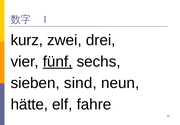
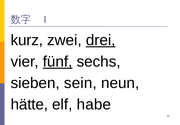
drei underline: none -> present (101, 40)
sind: sind -> sein (80, 83)
fahre: fahre -> habe (94, 104)
